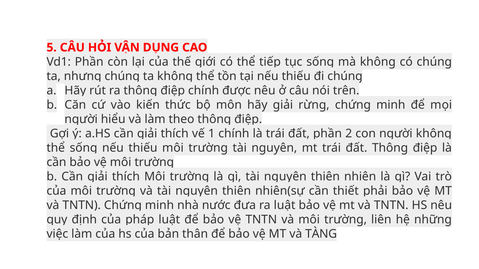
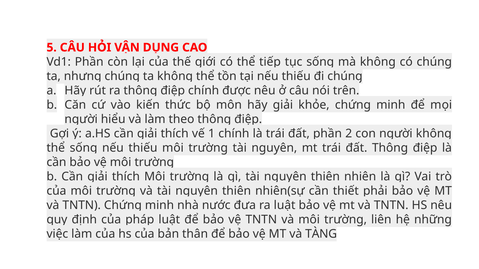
rừng: rừng -> khỏe (314, 105)
